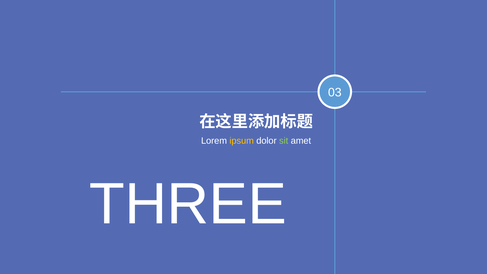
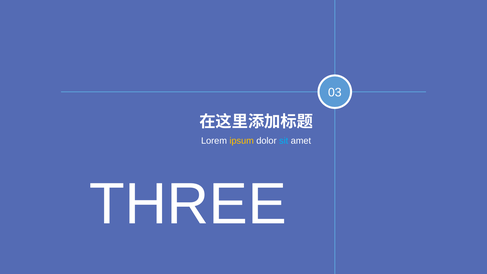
sit colour: light green -> light blue (284, 141)
